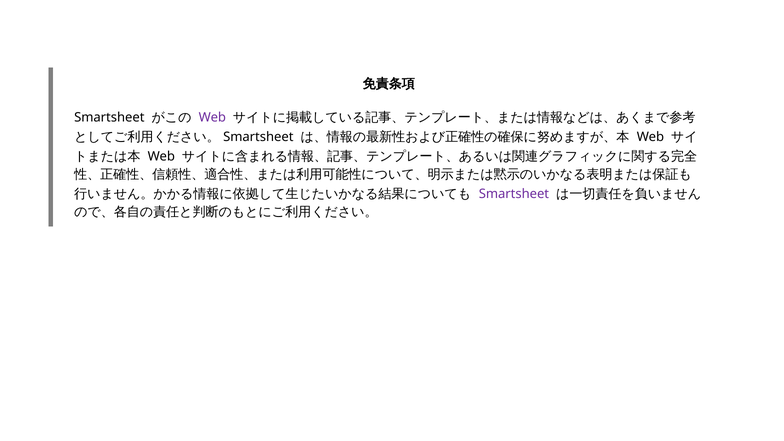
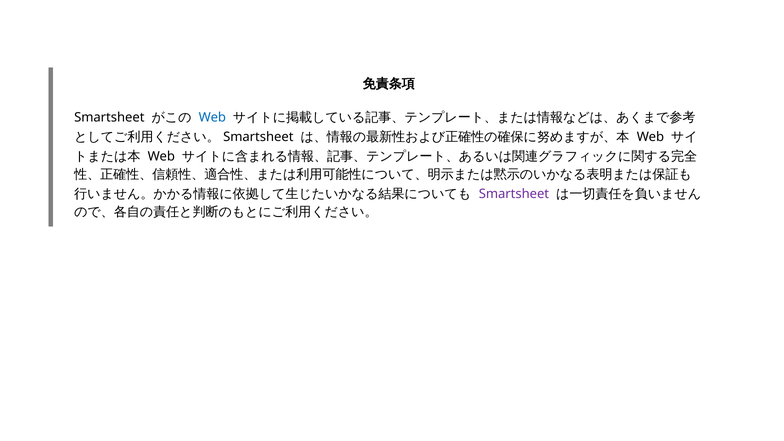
Web colour: purple -> blue (212, 118)
